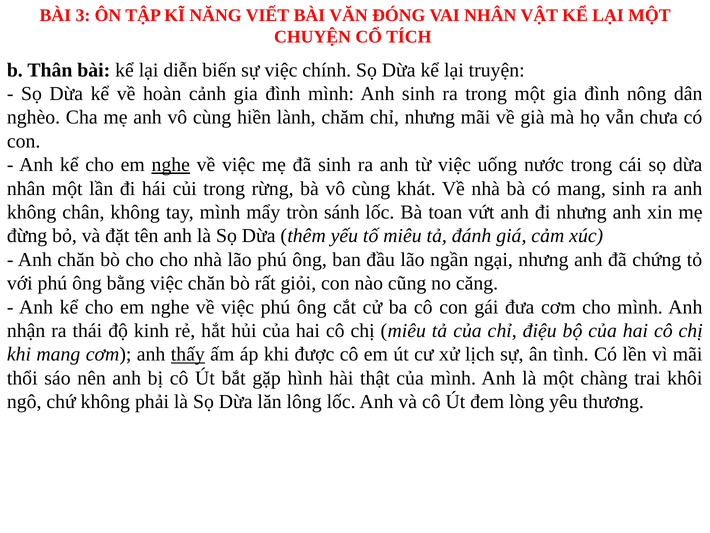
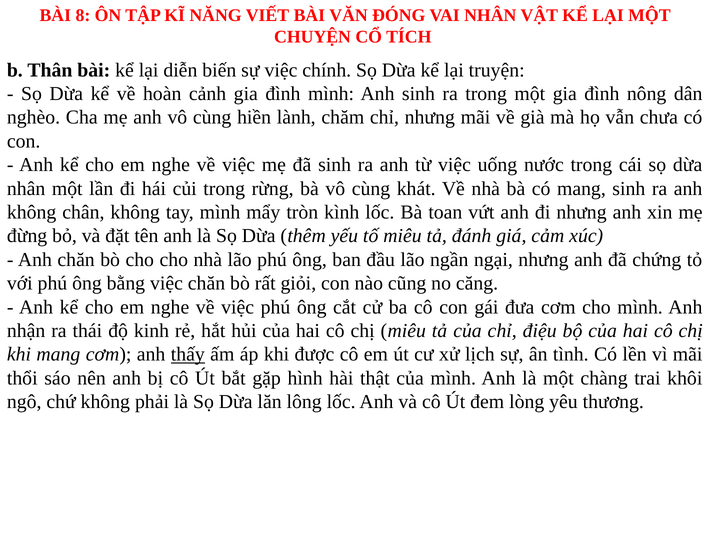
3: 3 -> 8 (83, 15)
nghe underline: present -> none (171, 165)
sánh: sánh -> kình (342, 212)
